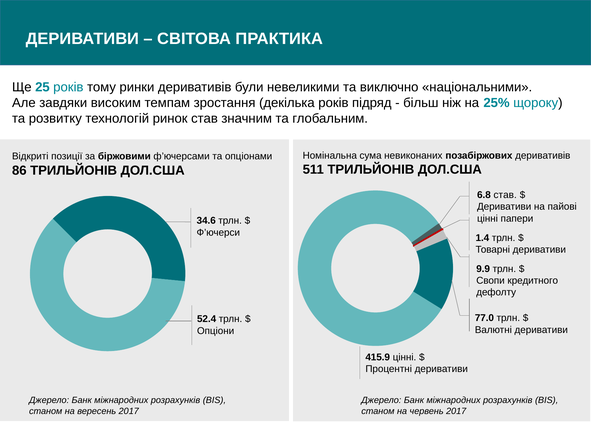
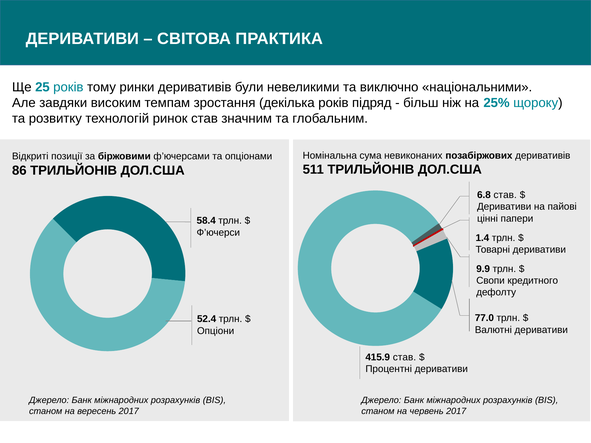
34.6: 34.6 -> 58.4 (206, 221)
415.9 цінні: цінні -> став (404, 357)
